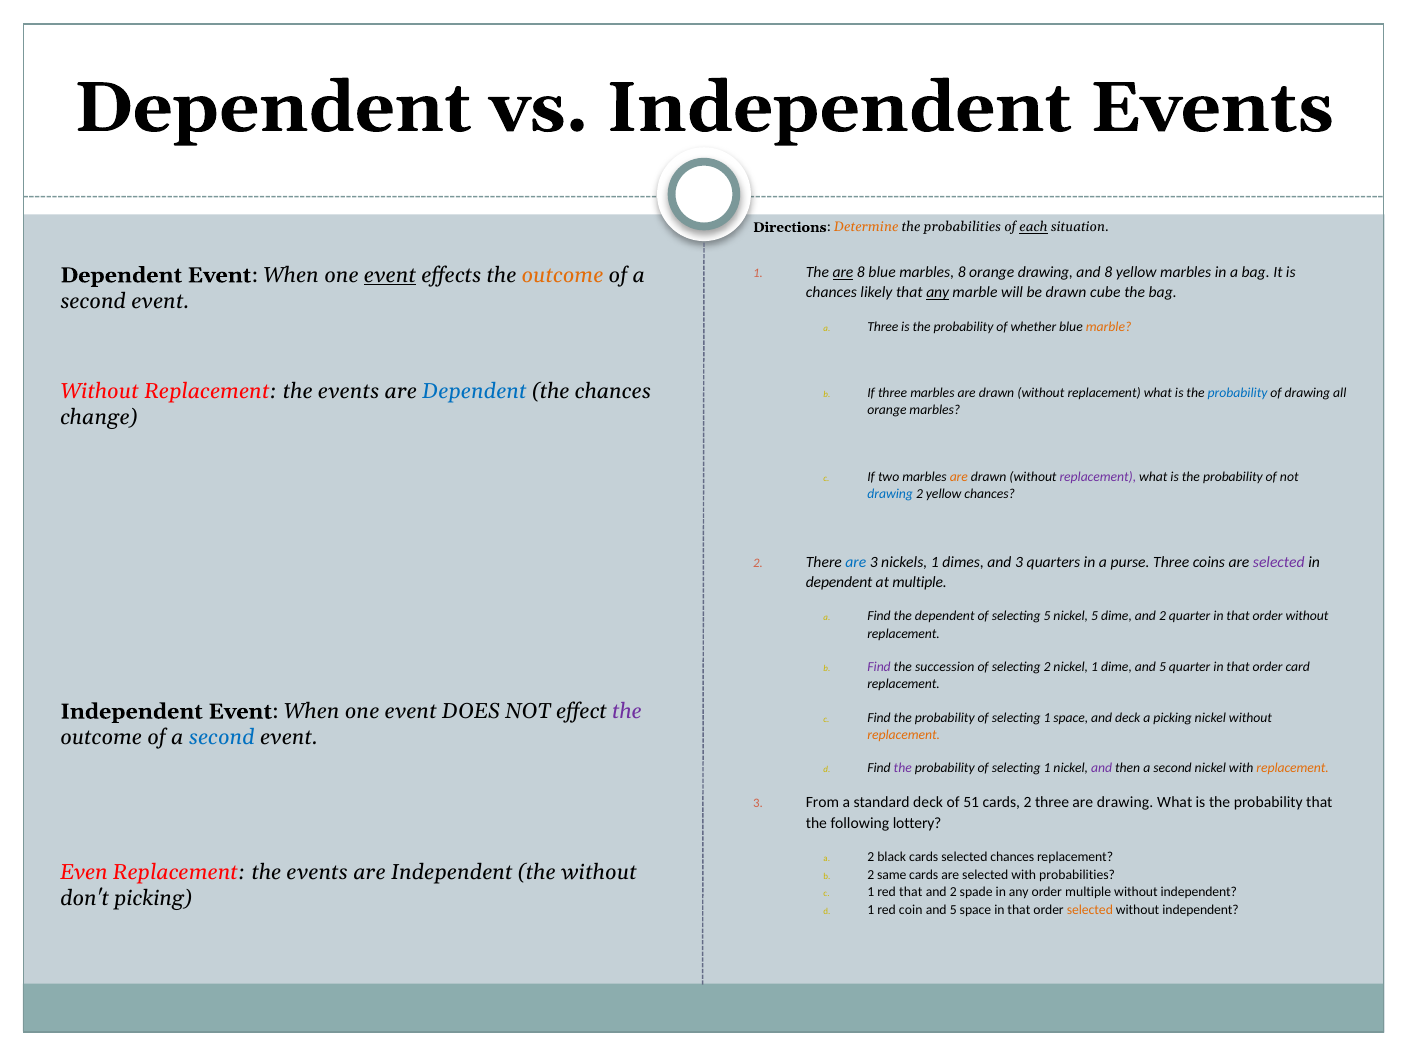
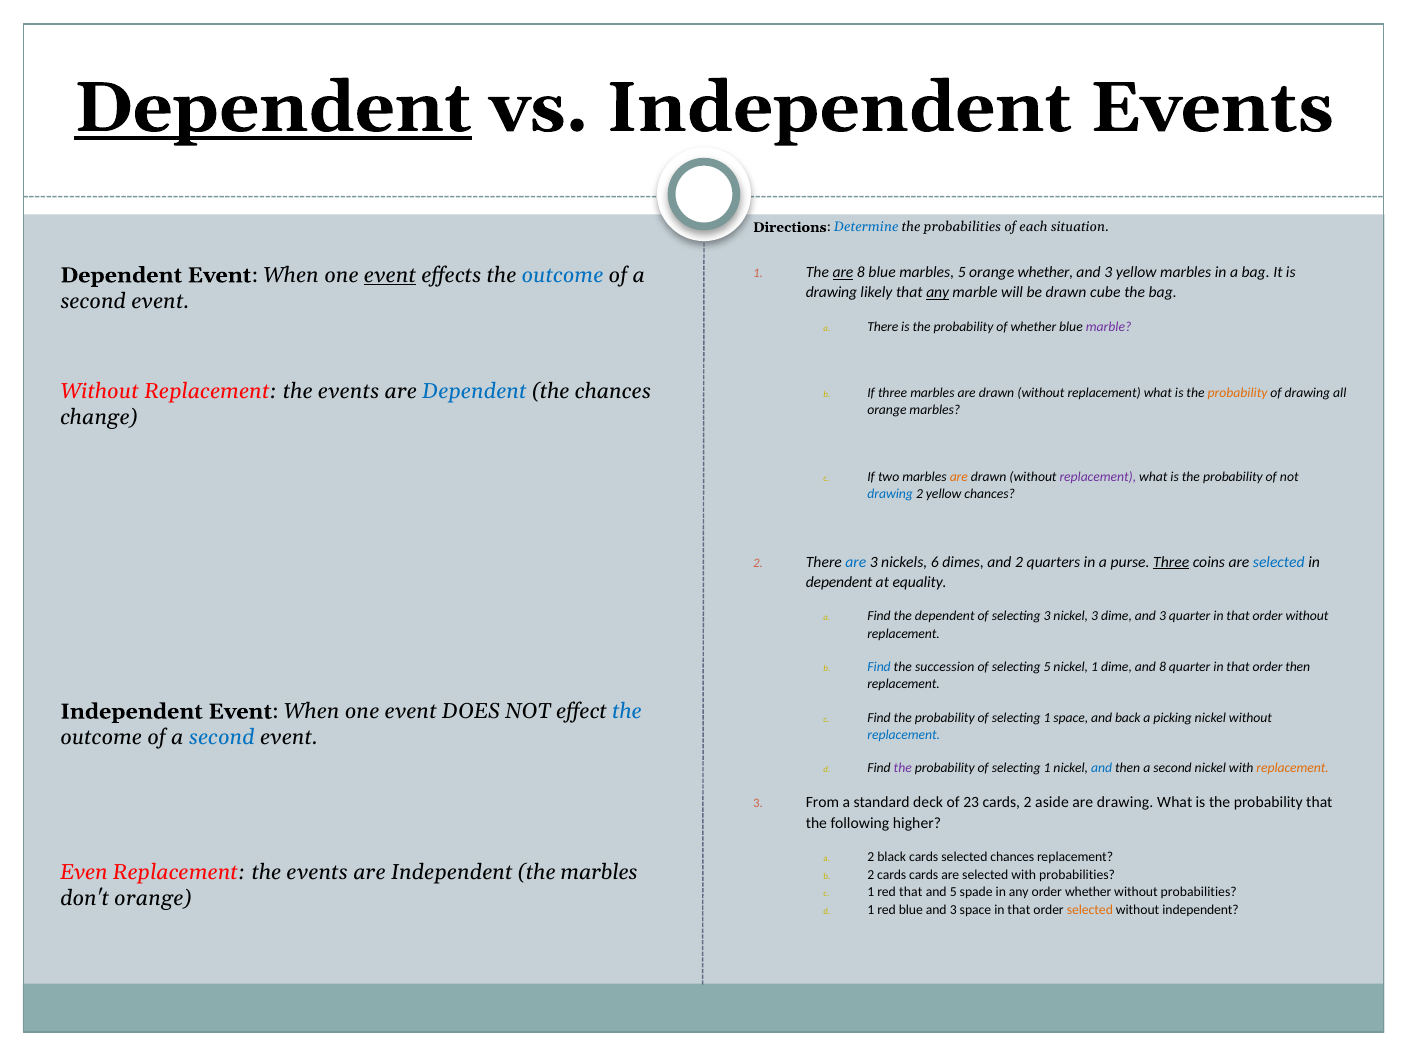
Dependent underline: none -> present (273, 108)
Determine colour: orange -> blue (866, 227)
each underline: present -> none (1033, 227)
outcome colour: orange -> blue (563, 275)
marbles 8: 8 -> 5 (962, 272)
orange drawing: drawing -> whether (1045, 272)
8: 8 -> 3 (1108, 272)
chances: chances -> drawing (831, 292)
a Three: Three -> There (883, 327)
marble colour: orange -> purple (1109, 327)
probability colour: blue -> orange (1238, 393)
nickels 1: 1 -> 6 (935, 562)
and 3: 3 -> 2 (1019, 562)
Three underline: none -> present (1171, 562)
selected colour: purple -> blue (1279, 562)
at multiple: multiple -> equality (920, 582)
selecting 5: 5 -> 3 (1047, 616)
nickel 5: 5 -> 3 (1094, 616)
dime and 2: 2 -> 3 (1163, 616)
Find colour: purple -> blue (879, 667)
selecting 2: 2 -> 5 (1047, 667)
dime and 5: 5 -> 8 (1163, 667)
order card: card -> then (1298, 667)
the colour: purple -> blue (627, 711)
and deck: deck -> back (1128, 718)
replacement colour: orange -> blue (904, 735)
and colour: purple -> blue (1102, 768)
51: 51 -> 23 (971, 803)
2 three: three -> aside (1052, 803)
lottery: lottery -> higher (917, 823)
the without: without -> marbles (599, 872)
2 same: same -> cards (892, 875)
2: 2 -> 5 (953, 892)
order multiple: multiple -> whether (1088, 892)
independent: independent -> probabilities (1199, 892)
don't picking: picking -> orange (153, 898)
red coin: coin -> blue (911, 910)
5: 5 -> 3 (953, 910)
